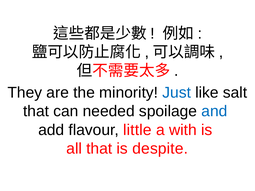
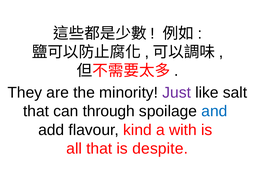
Just colour: blue -> purple (177, 93)
needed: needed -> through (109, 111)
little: little -> kind (137, 130)
